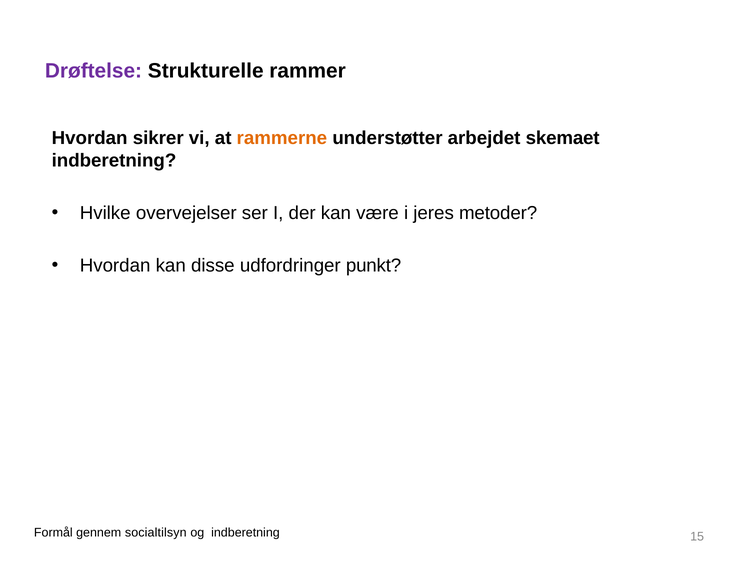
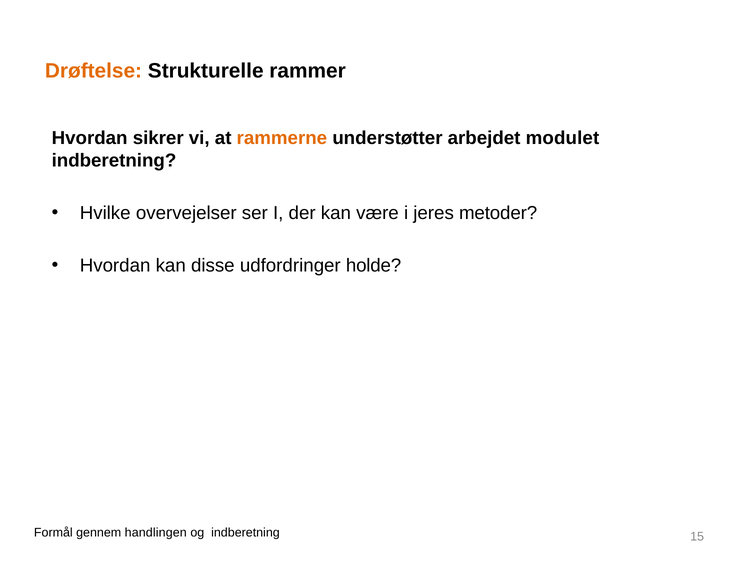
Drøftelse colour: purple -> orange (93, 71)
skemaet: skemaet -> modulet (562, 138)
punkt: punkt -> holde (374, 265)
socialtilsyn: socialtilsyn -> handlingen (156, 533)
